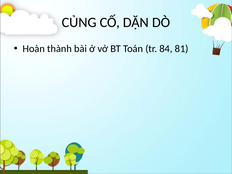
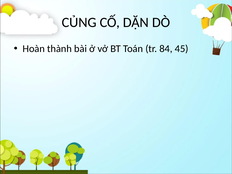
81: 81 -> 45 (182, 49)
